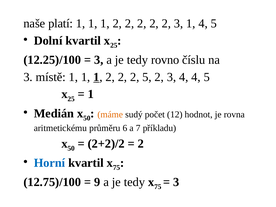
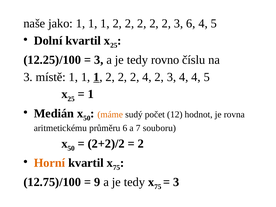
platí: platí -> jako (61, 23)
3 1: 1 -> 6 (191, 23)
2 5: 5 -> 4 (147, 77)
příkladu: příkladu -> souboru (159, 128)
Horní colour: blue -> orange (49, 163)
